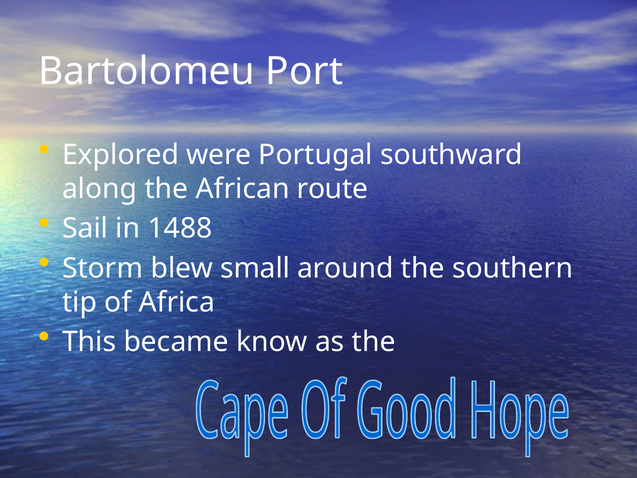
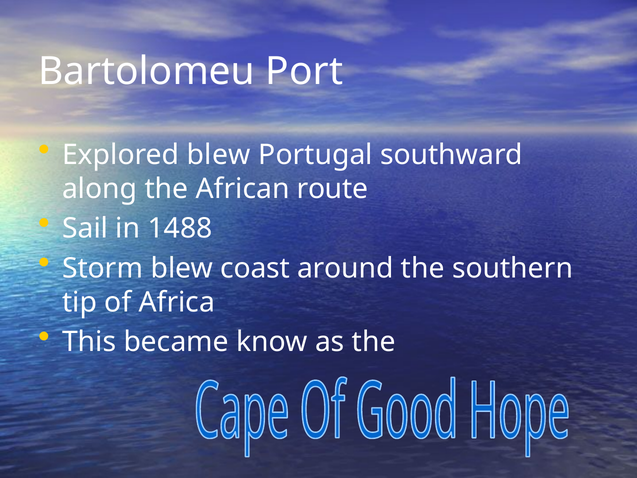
Explored were: were -> blew (219, 155)
small: small -> coast (255, 268)
